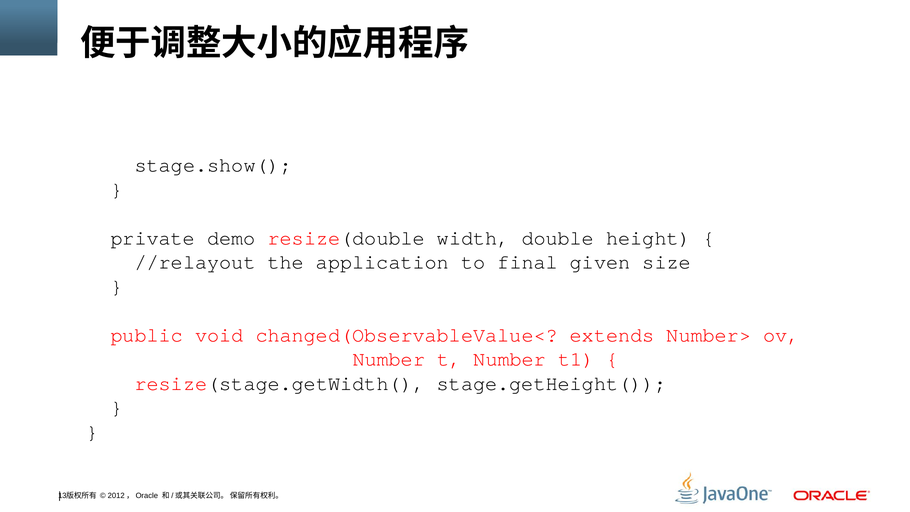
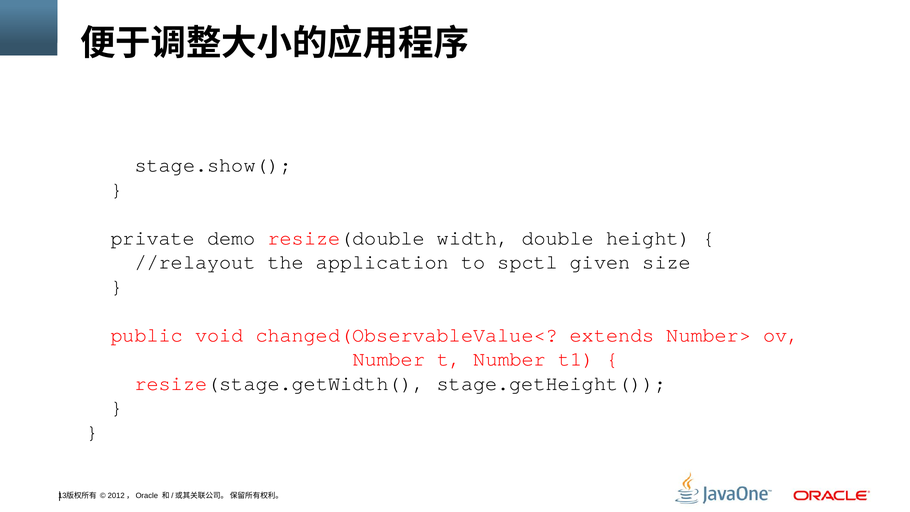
final: final -> spctl (528, 262)
